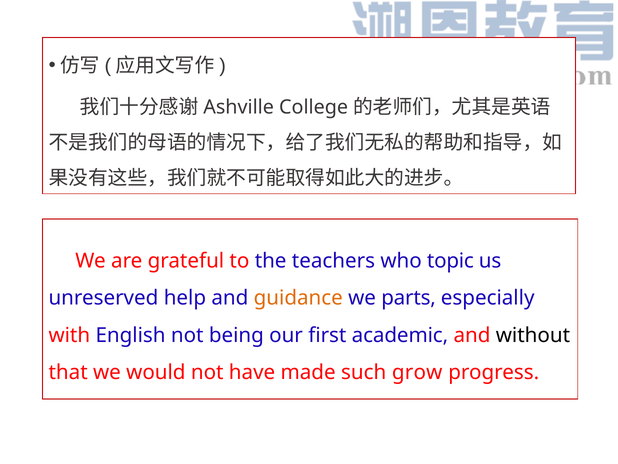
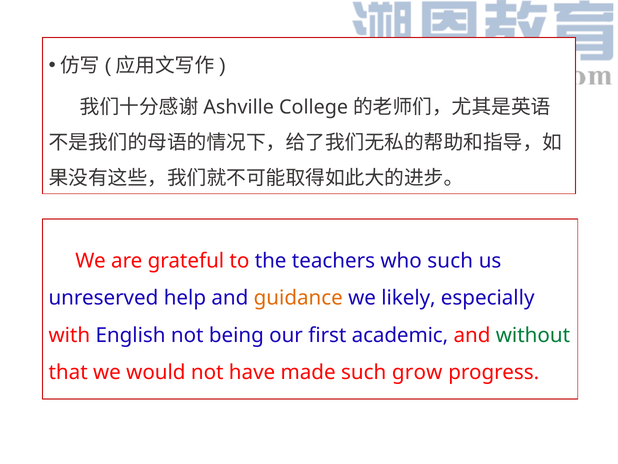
who topic: topic -> such (450, 261)
parts: parts -> likely (408, 298)
without colour: black -> green (533, 335)
